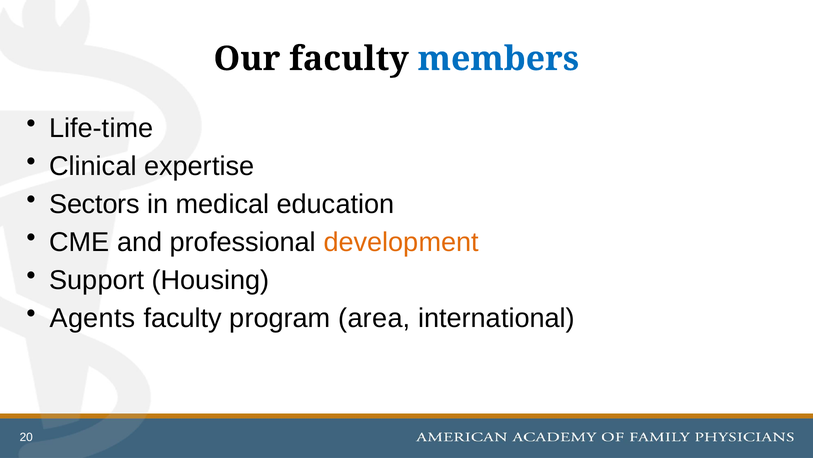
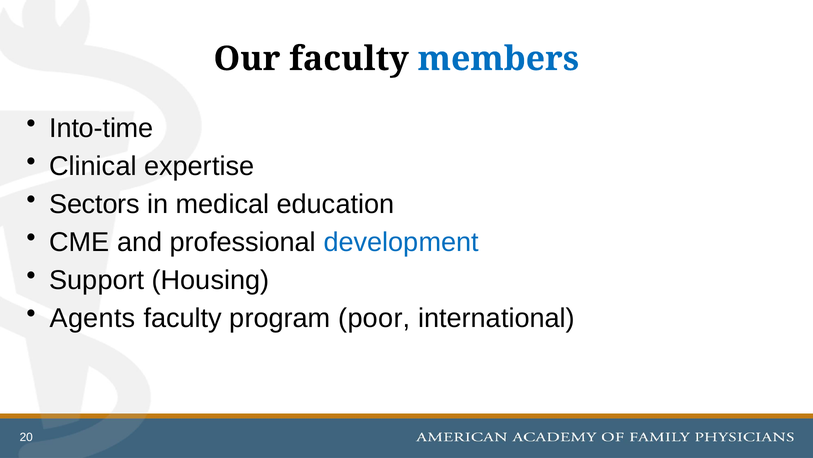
Life-time: Life-time -> Into-time (101, 128)
development colour: orange -> blue (401, 242)
area: area -> poor (374, 318)
